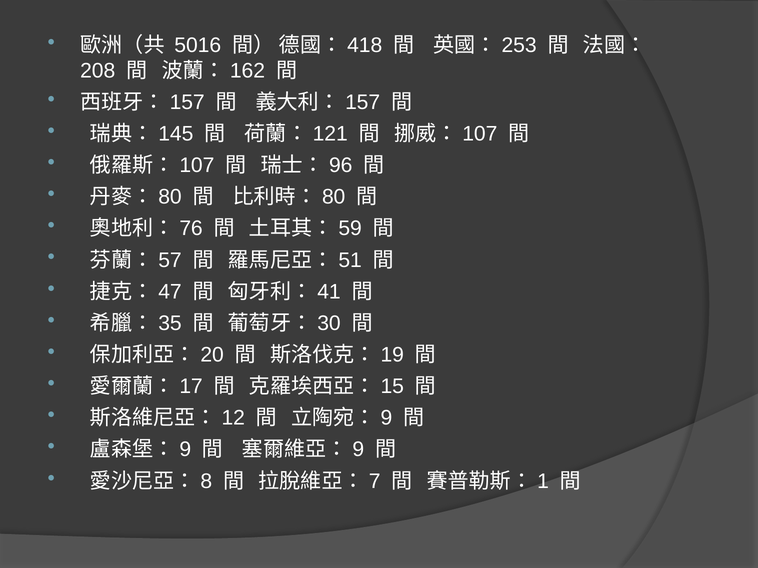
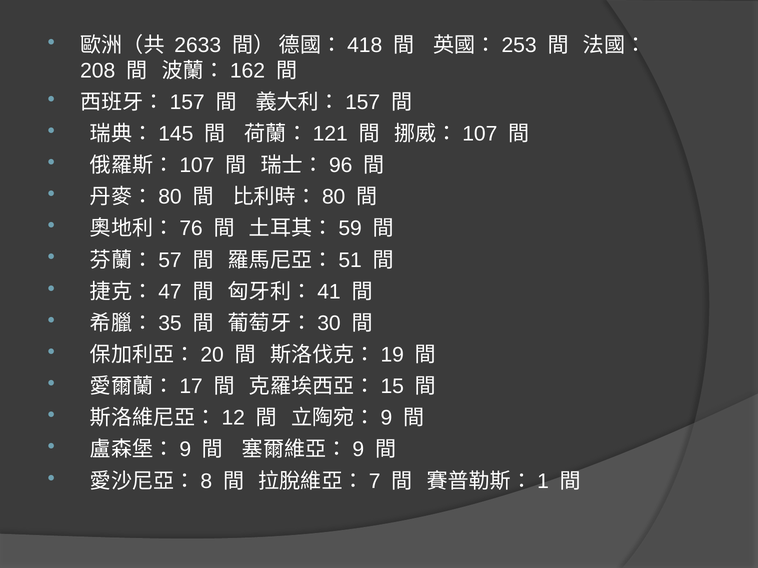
5016: 5016 -> 2633 (198, 45)
